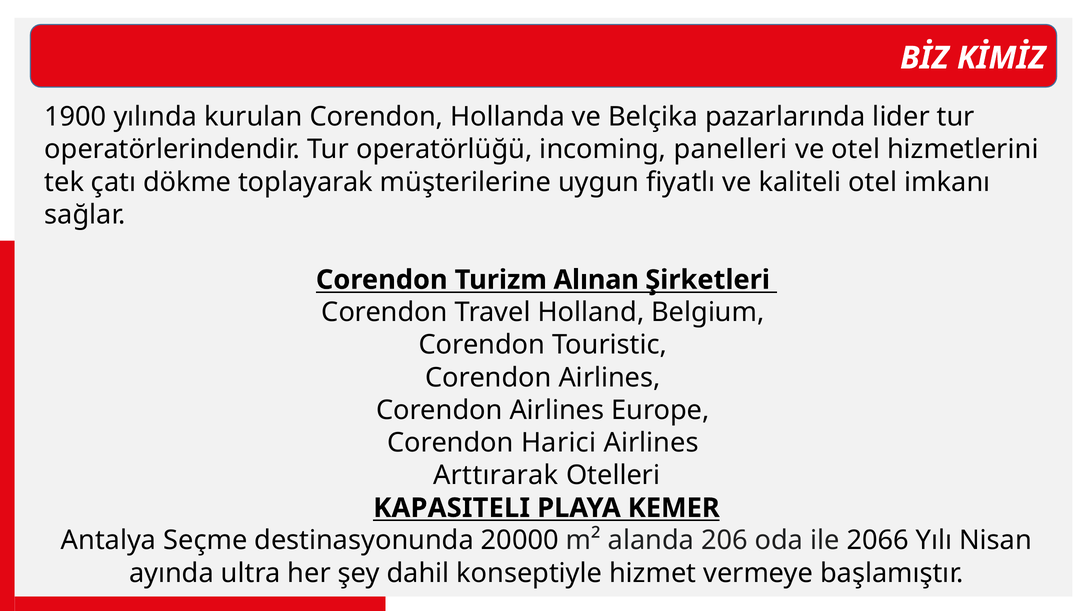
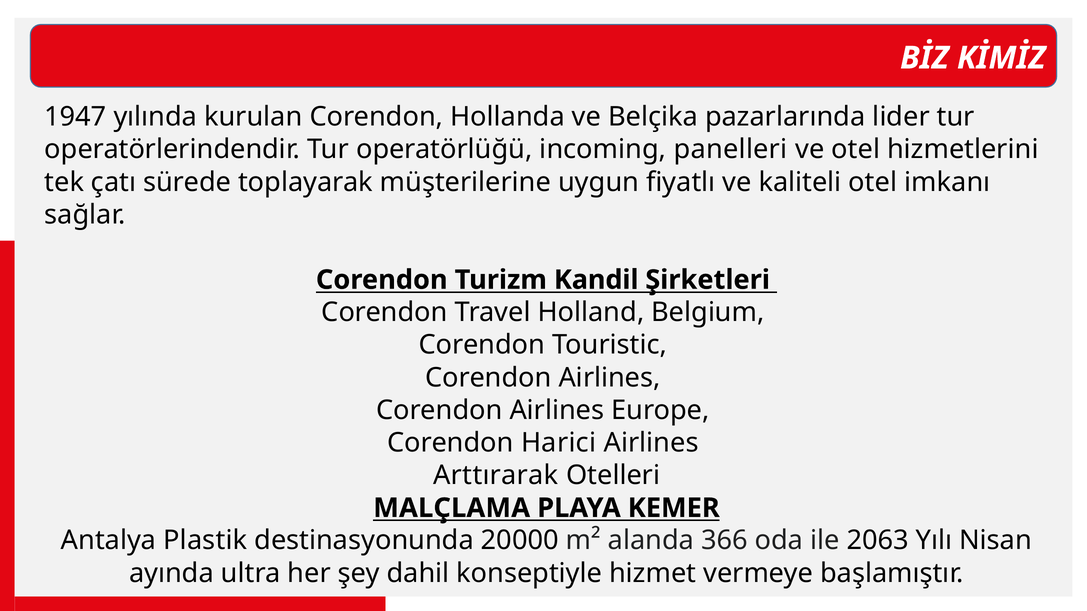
1900: 1900 -> 1947 (75, 117)
dökme: dökme -> sürede (187, 182)
Alınan: Alınan -> Kandil (596, 280)
KAPASITELI: KAPASITELI -> MALÇLAMA (452, 508)
Seçme: Seçme -> Plastik (205, 541)
206: 206 -> 366 (724, 541)
2066: 2066 -> 2063 (878, 541)
